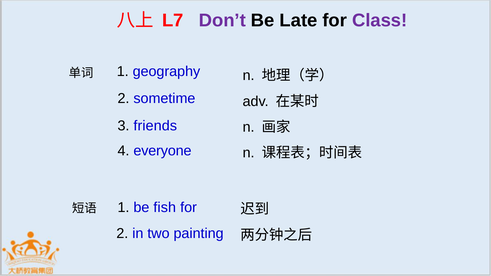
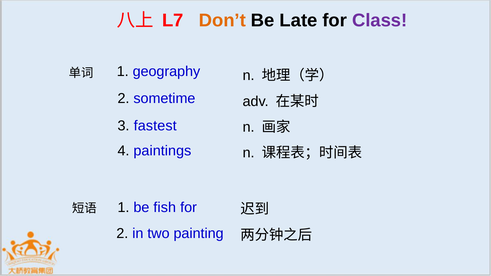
Don’t colour: purple -> orange (222, 20)
friends: friends -> fastest (155, 126)
everyone: everyone -> paintings (162, 151)
